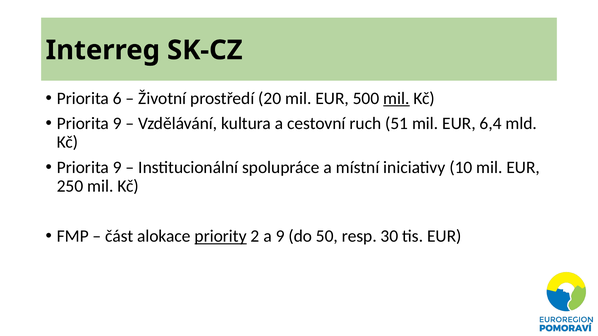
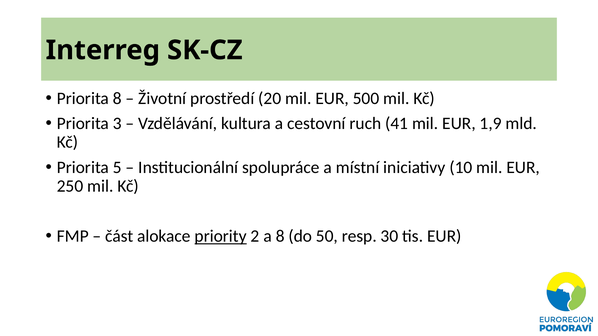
Priorita 6: 6 -> 8 (117, 98)
mil underline: present -> none (396, 98)
9: 9 -> 3 (117, 124)
51: 51 -> 41 (397, 124)
6,4: 6,4 -> 1,9 (491, 124)
9: 9 -> 5 (117, 167)
a 9: 9 -> 8 (280, 236)
